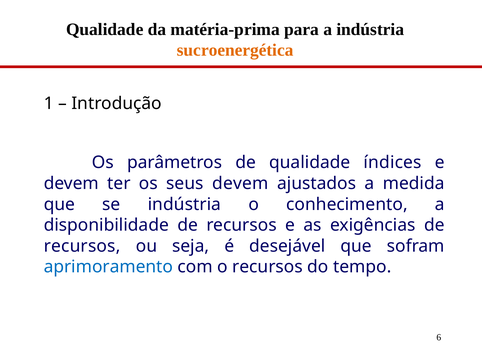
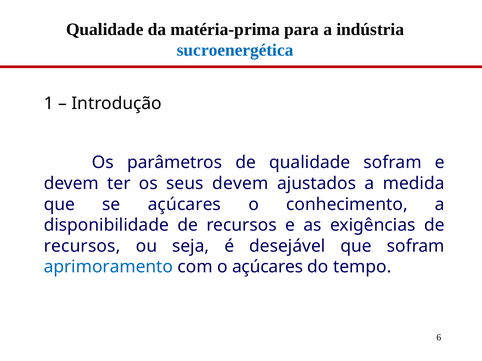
sucroenergética colour: orange -> blue (235, 50)
qualidade índices: índices -> sofram (393, 163)
se indústria: indústria -> açúcares (184, 205)
o recursos: recursos -> açúcares (268, 267)
